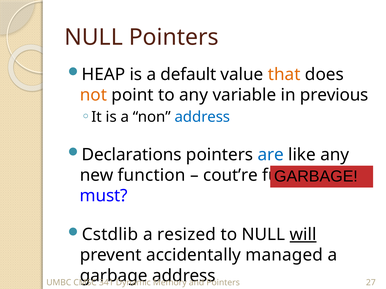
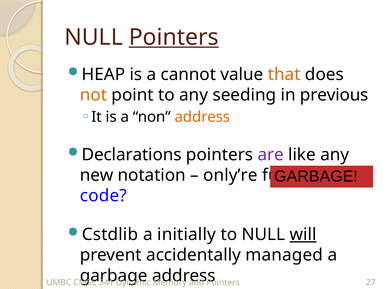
Pointers underline: none -> present (174, 37)
default: default -> cannot (188, 75)
variable: variable -> seeding (244, 95)
address colour: blue -> orange (202, 117)
are colour: blue -> purple (271, 155)
function: function -> notation (152, 175)
cout’re: cout’re -> only’re (230, 175)
must: must -> code (103, 196)
resized: resized -> initially (187, 235)
